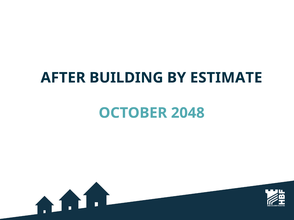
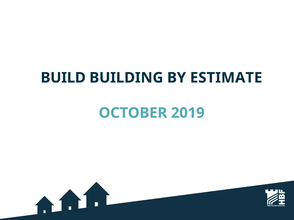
AFTER: AFTER -> BUILD (63, 78)
2048: 2048 -> 2019 (188, 113)
